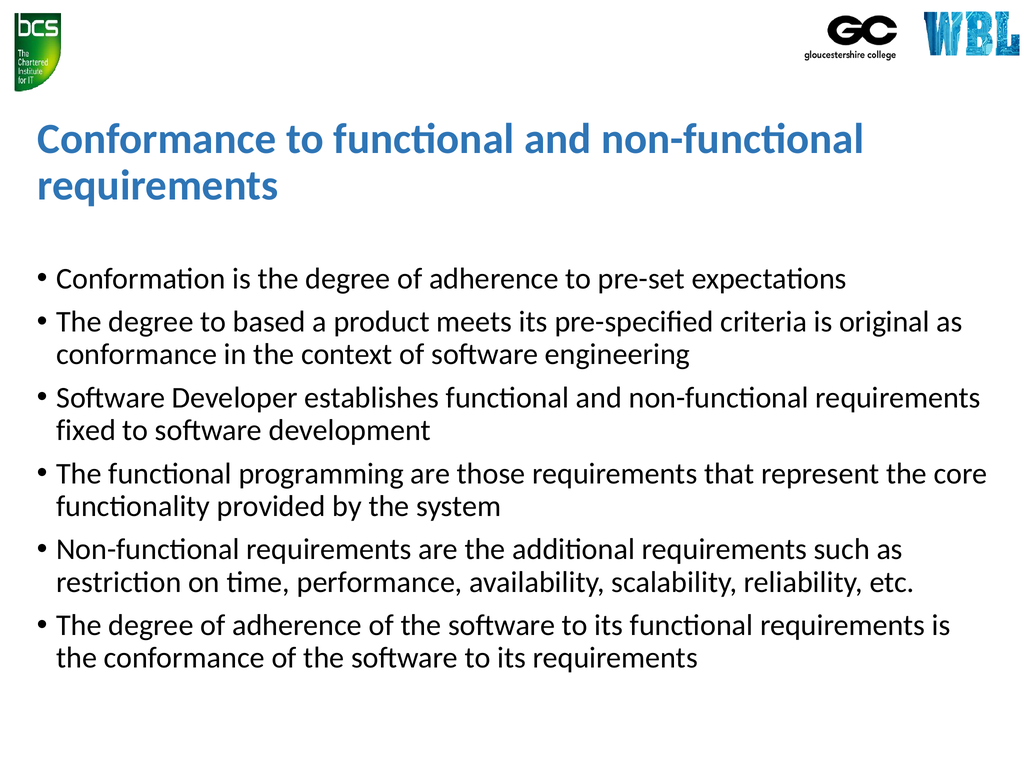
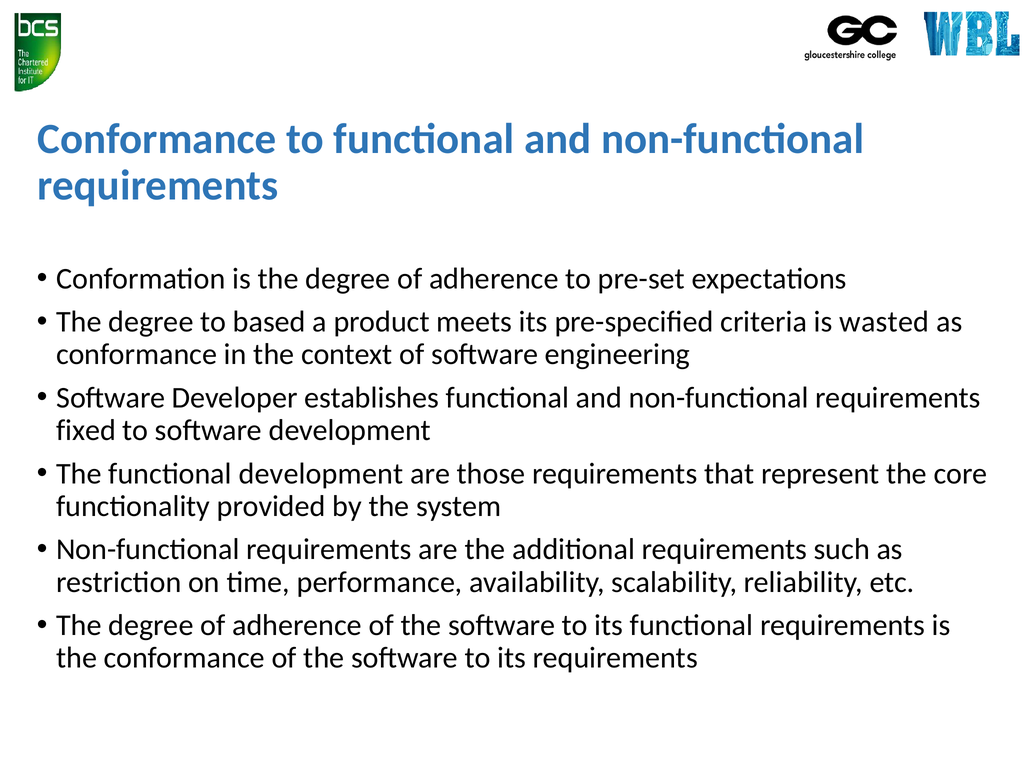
original: original -> wasted (884, 322)
functional programming: programming -> development (321, 473)
